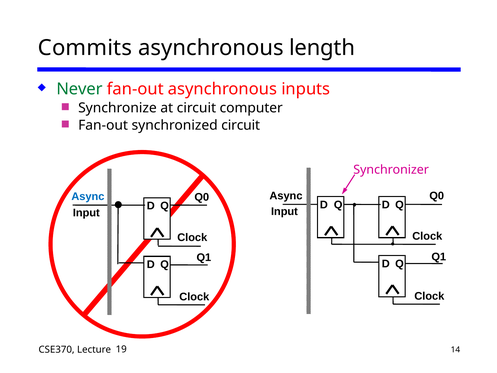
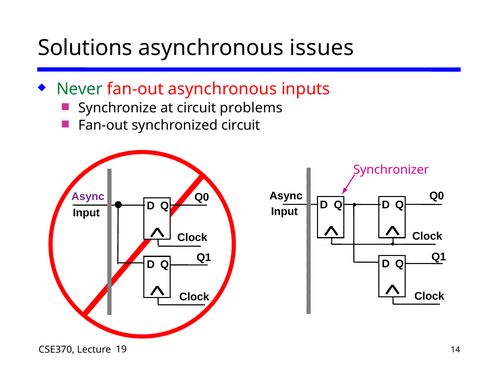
Commits: Commits -> Solutions (85, 48)
length: length -> issues (322, 48)
computer: computer -> problems (251, 108)
Async colour: blue -> purple (88, 196)
